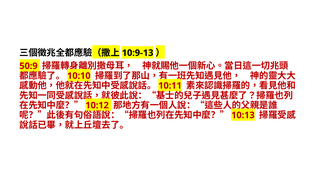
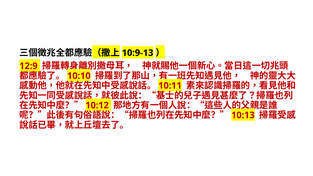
50:9: 50:9 -> 12:9 (29, 66)
